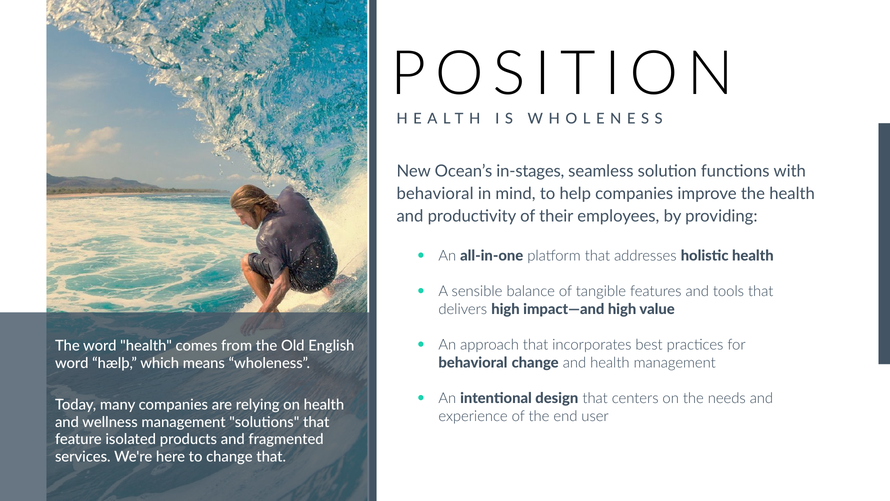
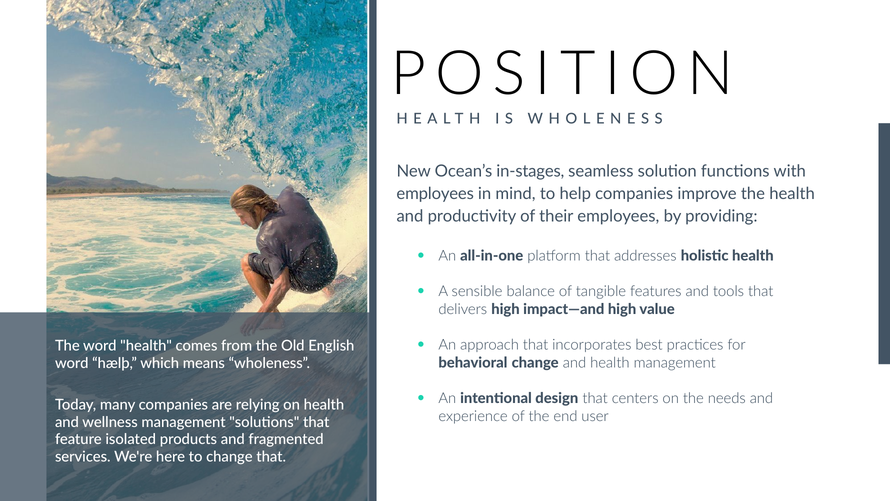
behavioral: behavioral -> employees (435, 194)
